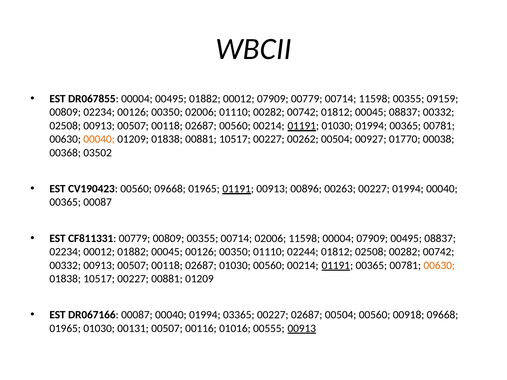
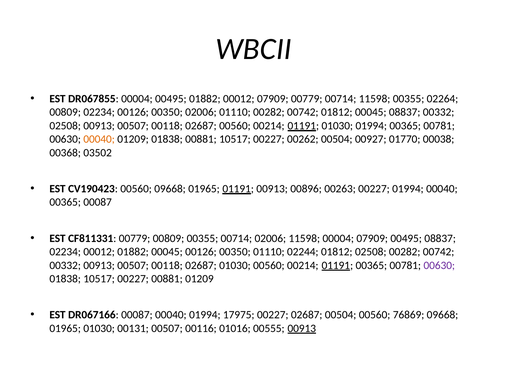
09159: 09159 -> 02264 (442, 99)
00630 colour: orange -> purple (439, 265)
03365: 03365 -> 17975 (239, 315)
00918: 00918 -> 76869 (409, 315)
